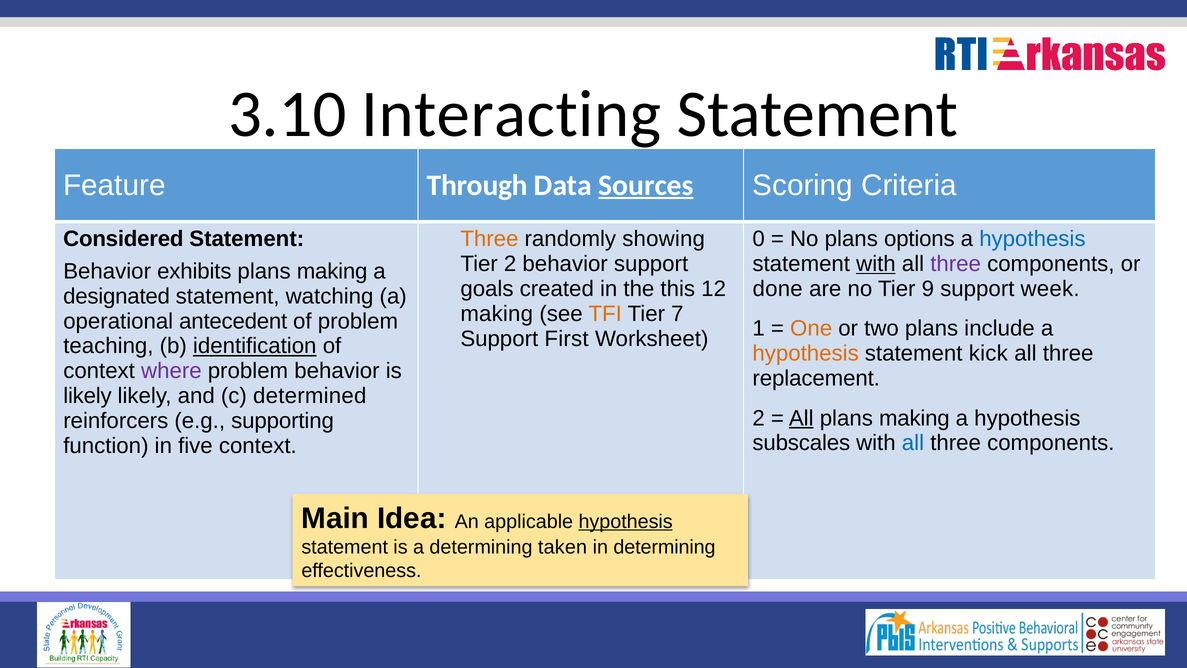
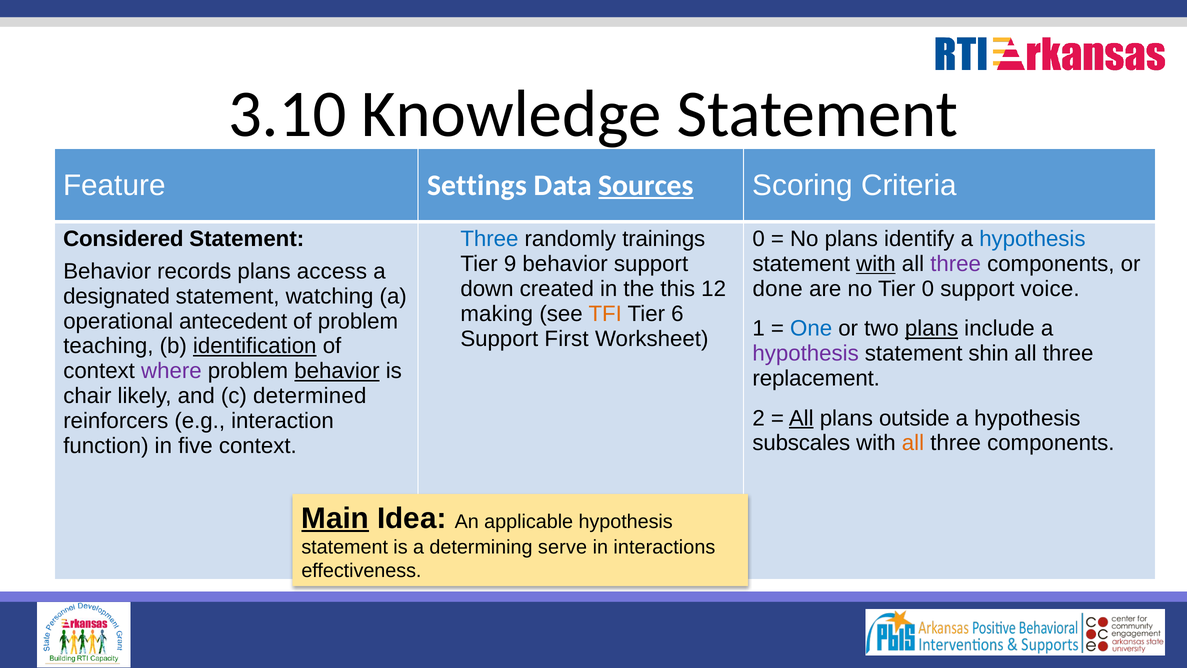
Interacting: Interacting -> Knowledge (511, 114)
Through: Through -> Settings (477, 185)
options: options -> identify (919, 239)
Three colour: orange -> blue (489, 239)
showing: showing -> trainings (664, 239)
Tier 2: 2 -> 9 (510, 264)
exhibits: exhibits -> records (194, 271)
making: making -> access (332, 271)
goals: goals -> down (487, 289)
Tier 9: 9 -> 0 (928, 289)
week: week -> voice (1050, 289)
7: 7 -> 6 (677, 314)
One colour: orange -> blue (811, 328)
plans underline: none -> present (932, 328)
hypothesis colour: orange -> purple (806, 353)
kick: kick -> shin (989, 353)
behavior underline: none -> present (337, 371)
likely: likely -> chair (87, 396)
making: making -> outside (914, 418)
supporting: supporting -> interaction (282, 421)
all colour: blue -> orange (913, 443)
Main underline: none -> present (335, 518)
hypothesis underline: present -> none (626, 521)
taken: taken -> serve (563, 547)
in determining: determining -> interactions (664, 547)
